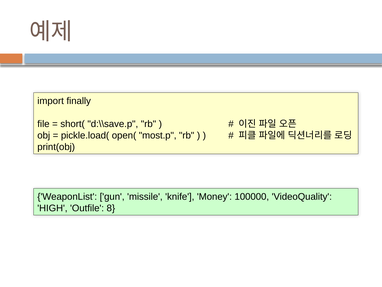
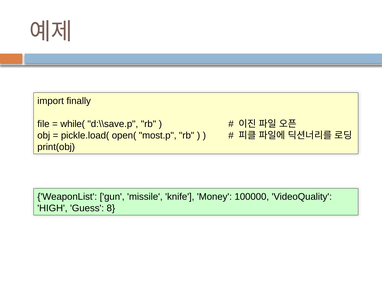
short(: short( -> while( (73, 124)
Outfile: Outfile -> Guess (87, 208)
